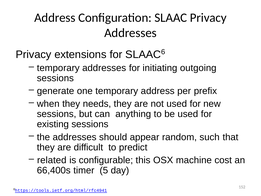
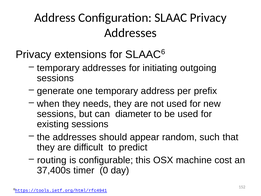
anything: anything -> diameter (133, 114)
related: related -> routing (52, 160)
66,400s: 66,400s -> 37,400s (54, 170)
5: 5 -> 0 (104, 170)
